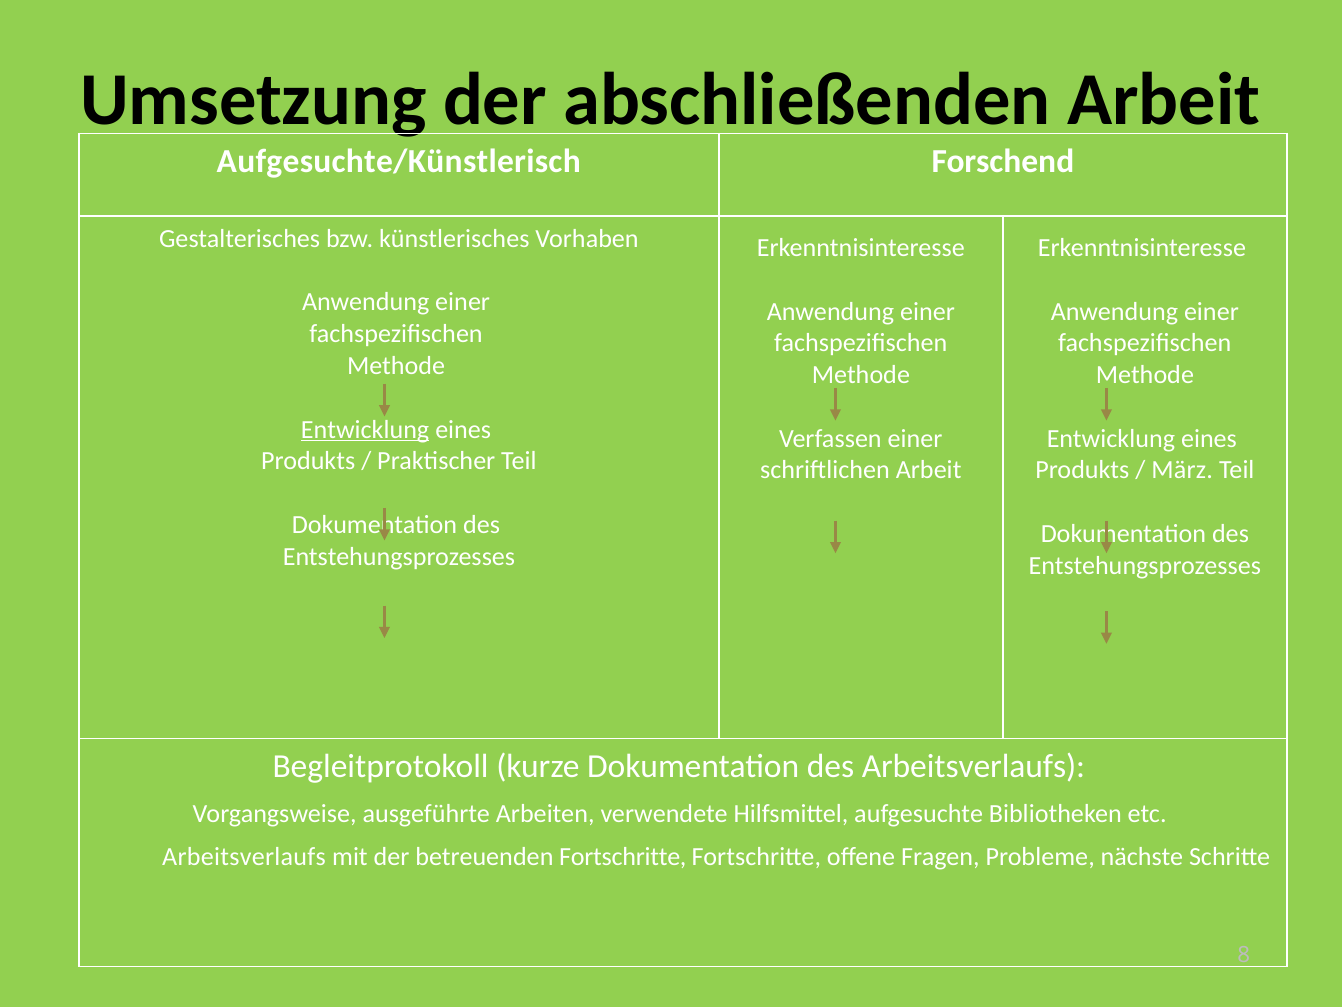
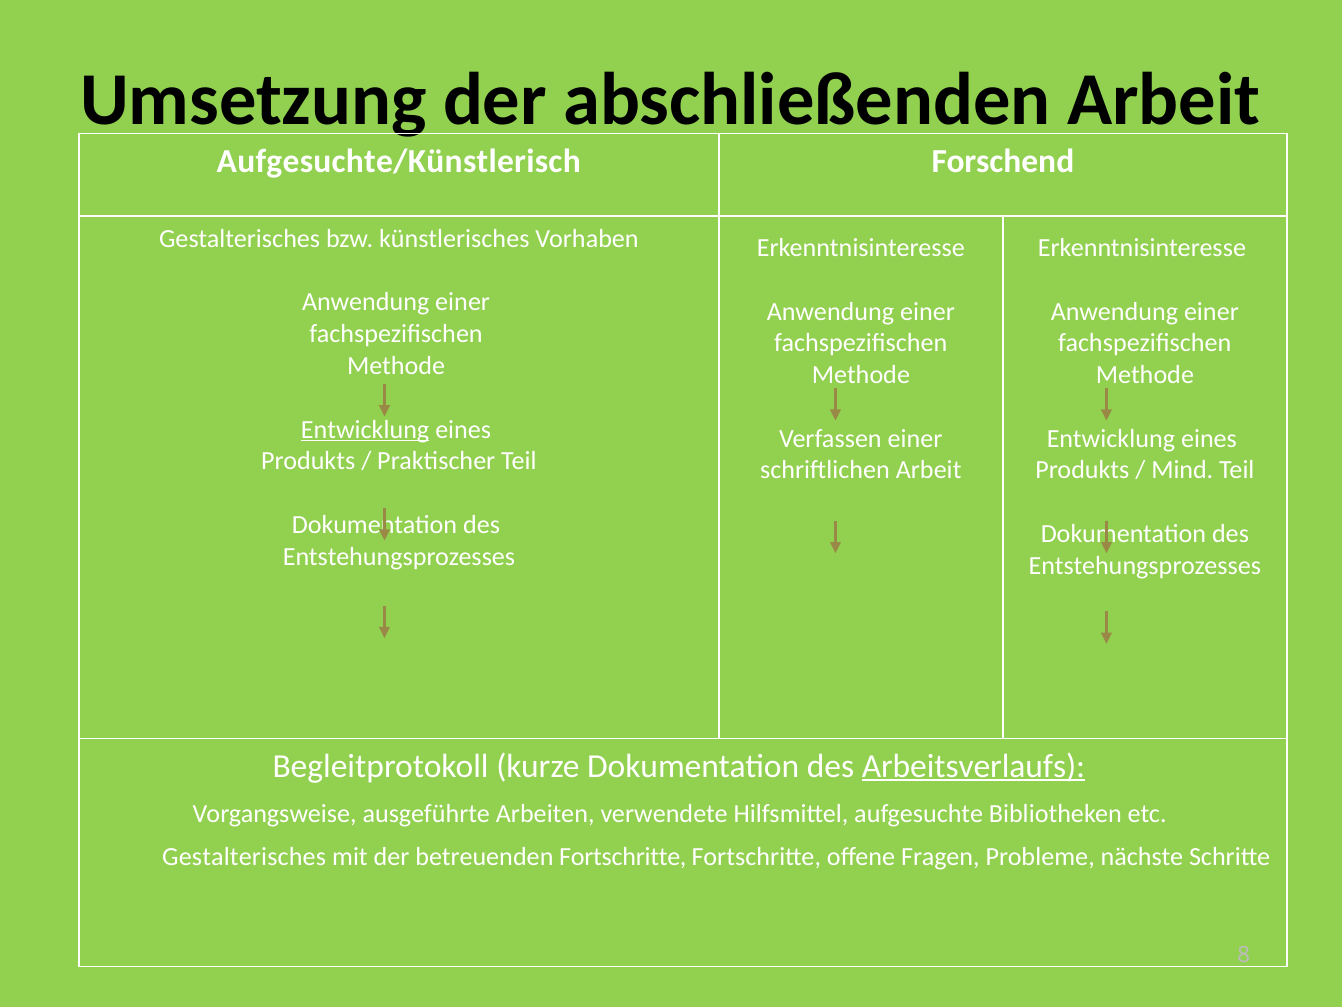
März: März -> Mind (1182, 470)
Arbeitsverlaufs underline: none -> present (973, 766)
Arbeitsverlaufs: Arbeitsverlaufs -> Gestalterisches (244, 856)
